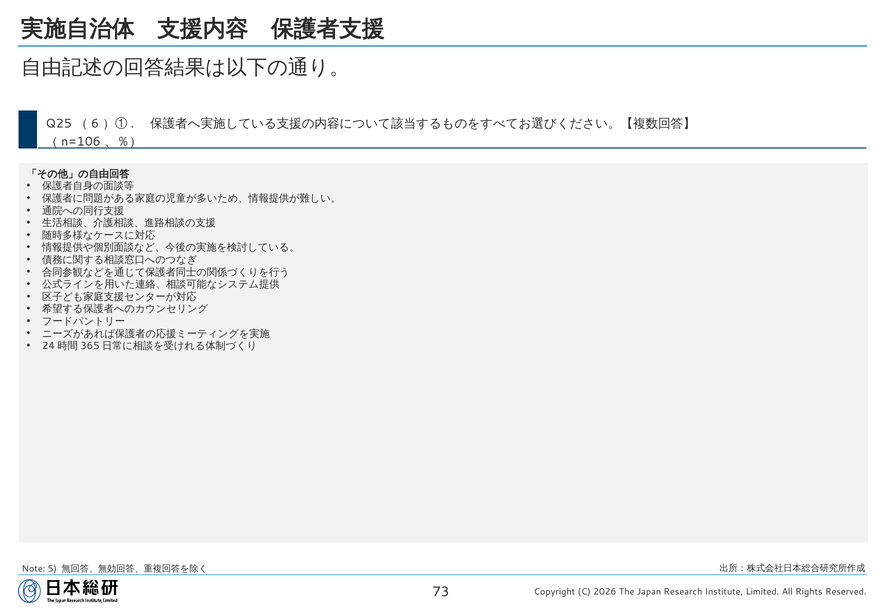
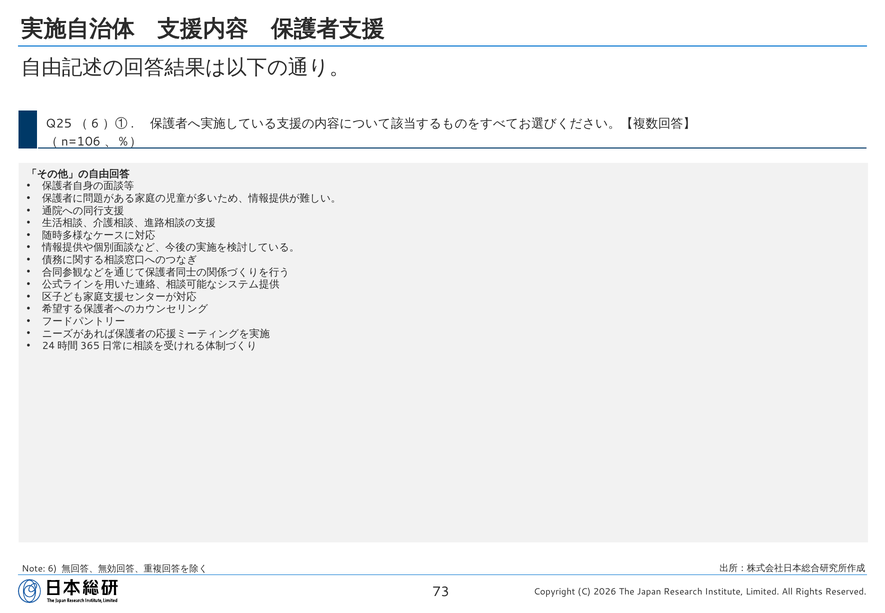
Note 5: 5 -> 6 (52, 569)
